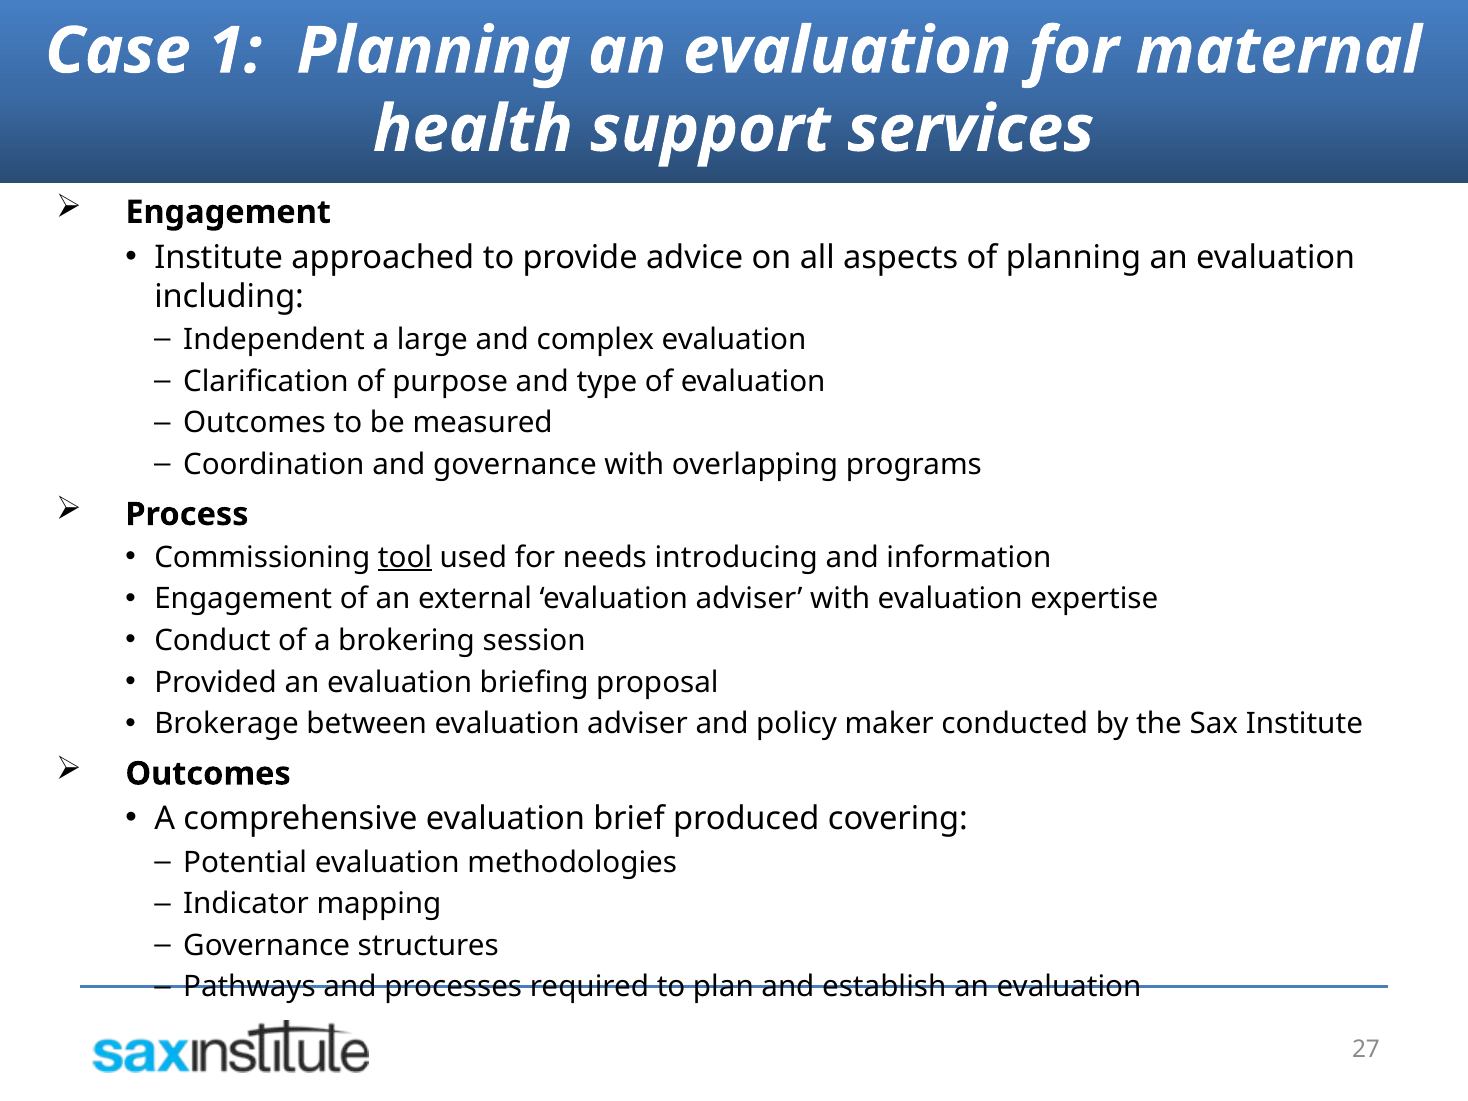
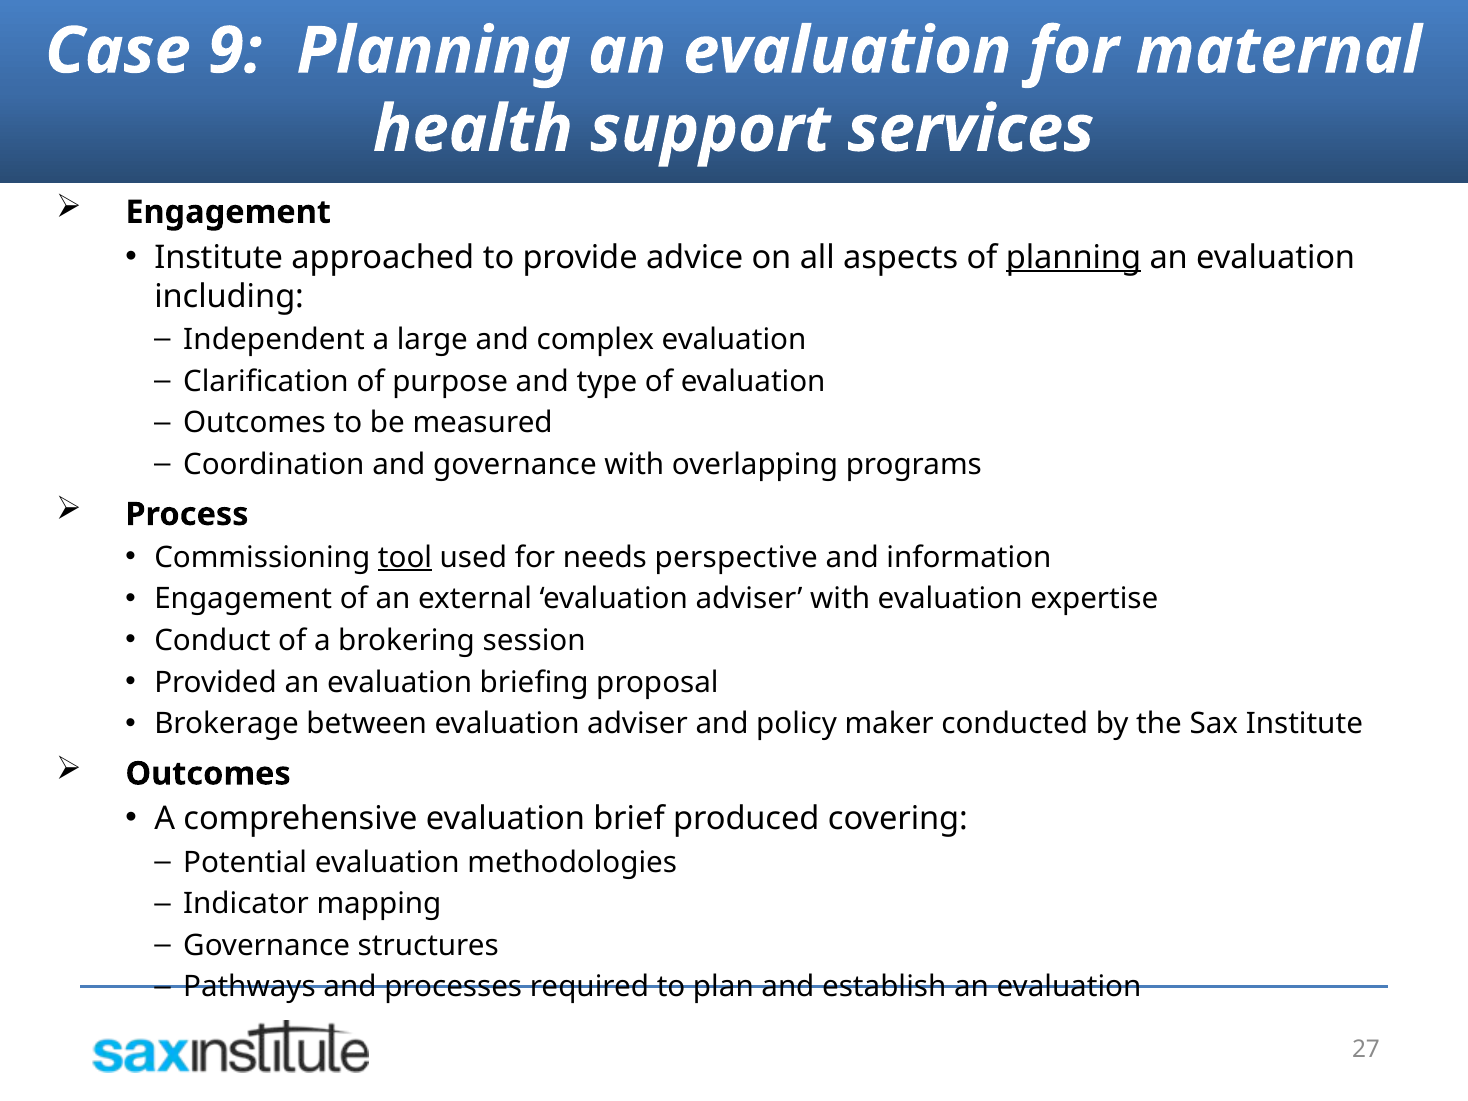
1: 1 -> 9 (235, 51)
planning underline: none -> present (1073, 257)
introducing: introducing -> perspective (736, 558)
